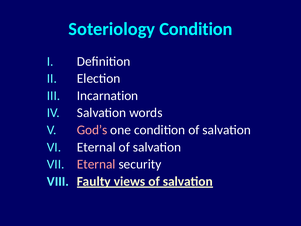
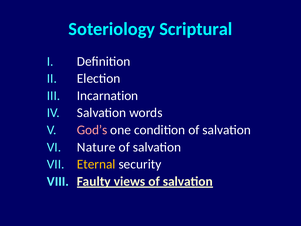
Soteriology Condition: Condition -> Scriptural (196, 29)
Eternal: Eternal -> Nature (96, 147)
Eternal colour: pink -> yellow (96, 164)
